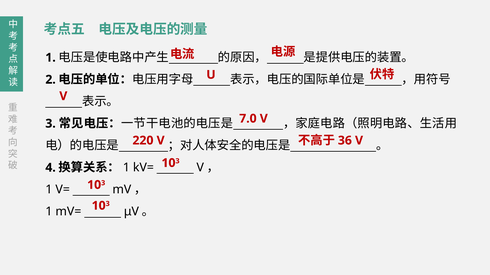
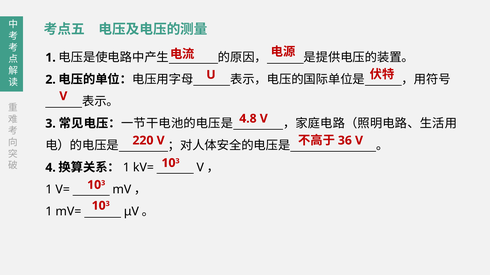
7.0: 7.0 -> 4.8 (248, 119)
